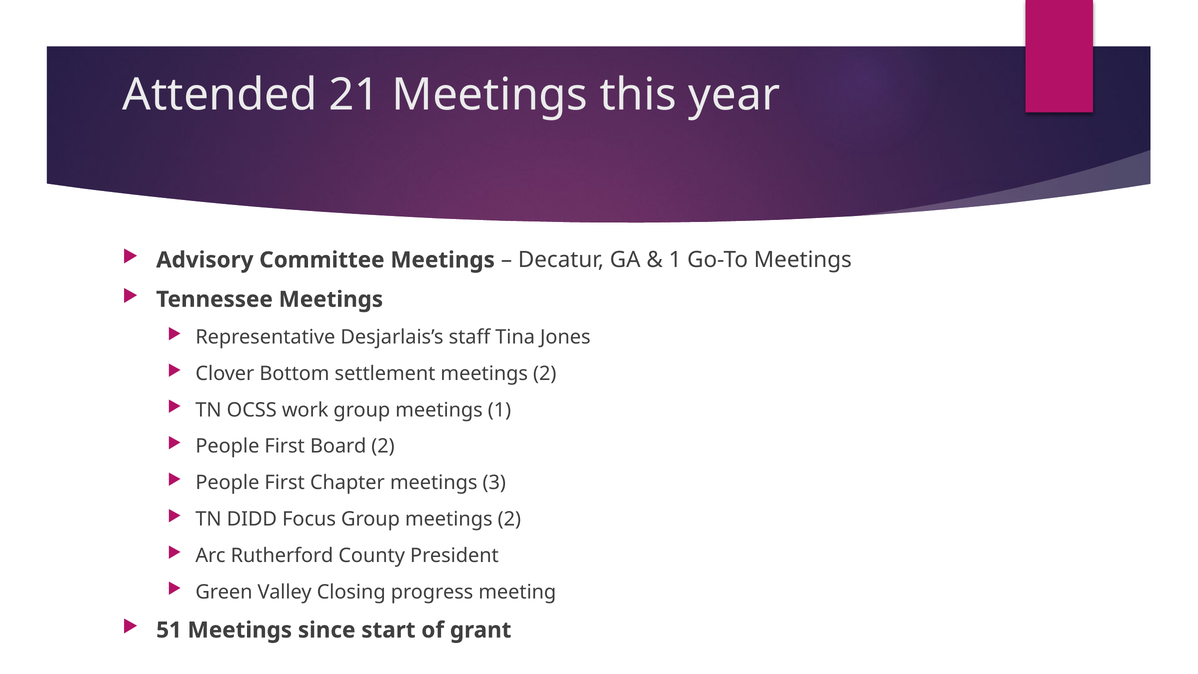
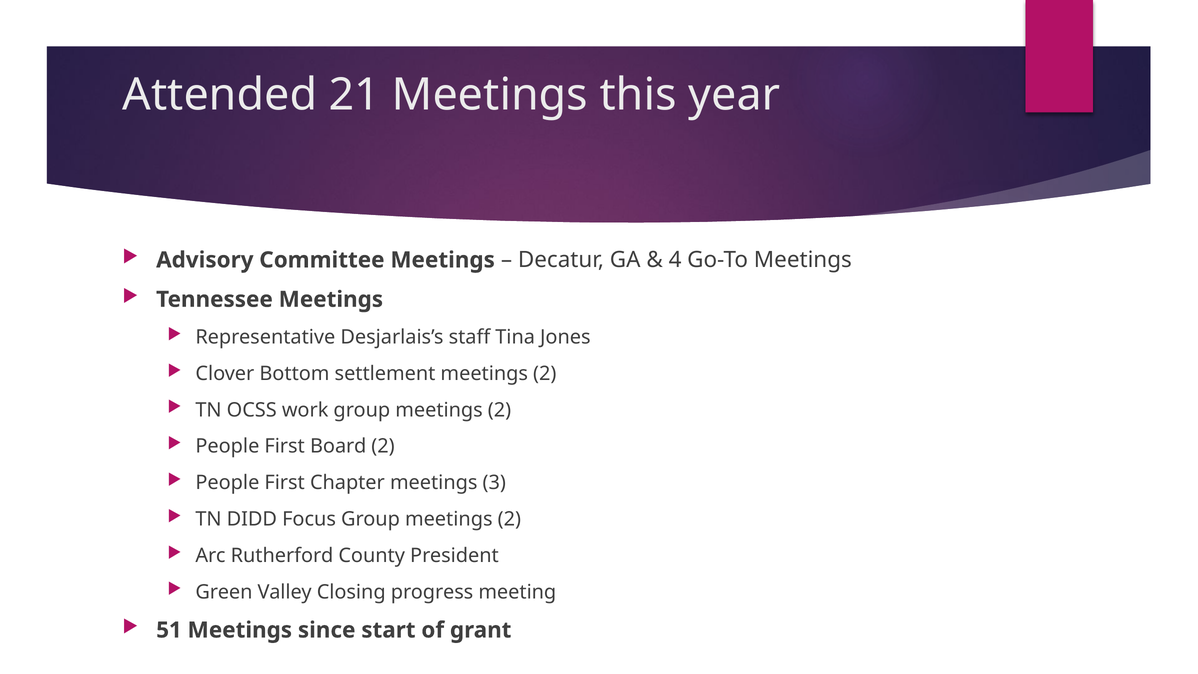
1: 1 -> 4 (675, 260)
work group meetings 1: 1 -> 2 (500, 410)
